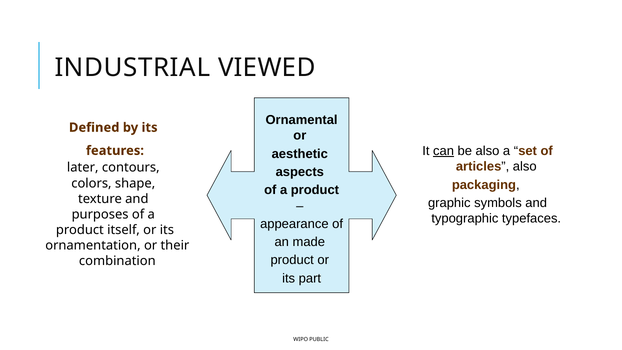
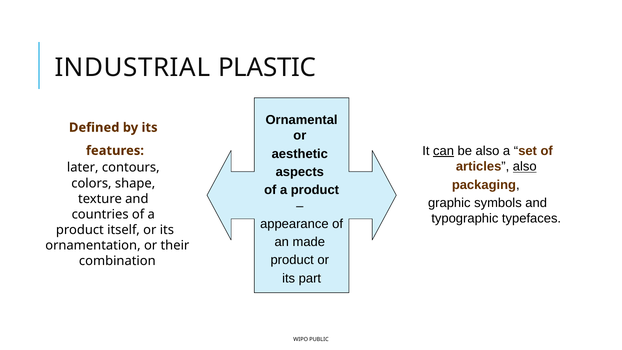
VIEWED: VIEWED -> PLASTIC (267, 68)
also underline: none -> present (525, 167)
purposes: purposes -> countries (100, 214)
